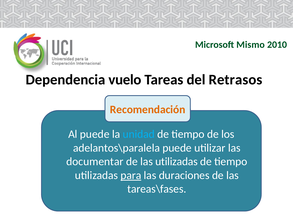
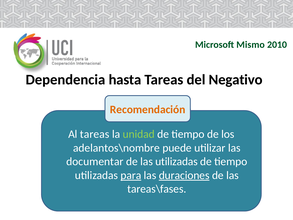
vuelo: vuelo -> hasta (125, 80)
Retrasos: Retrasos -> Negativo (236, 80)
Al puede: puede -> tareas (95, 134)
unidad colour: light blue -> light green (139, 134)
adelantos\paralela: adelantos\paralela -> adelantos\nombre (116, 148)
duraciones underline: none -> present (184, 175)
